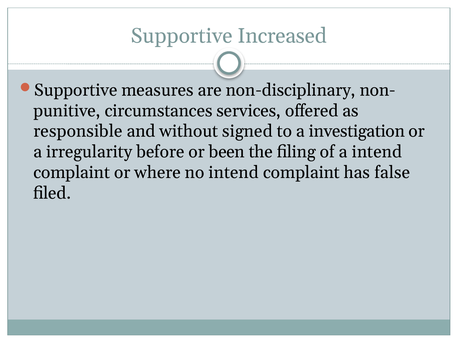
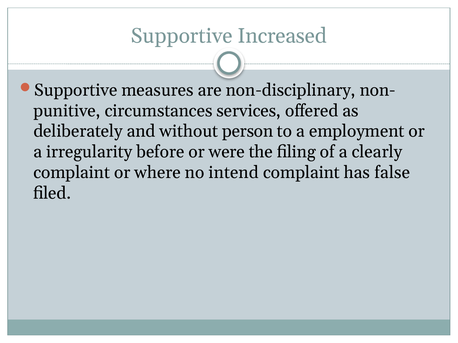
responsible: responsible -> deliberately (78, 132)
signed: signed -> person (248, 132)
investigation: investigation -> employment (357, 132)
been: been -> were (227, 152)
a intend: intend -> clearly (377, 152)
